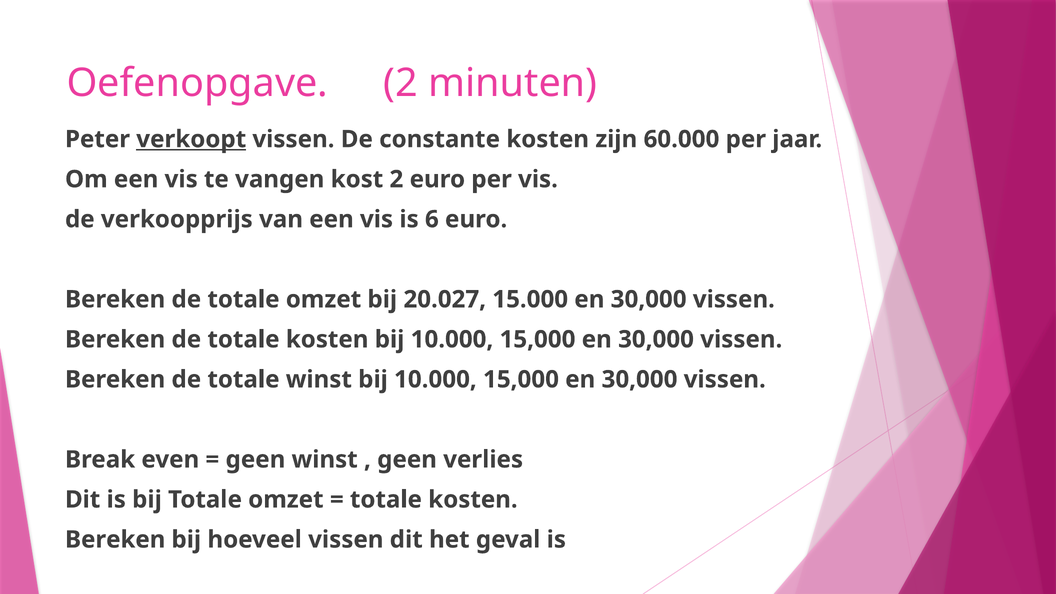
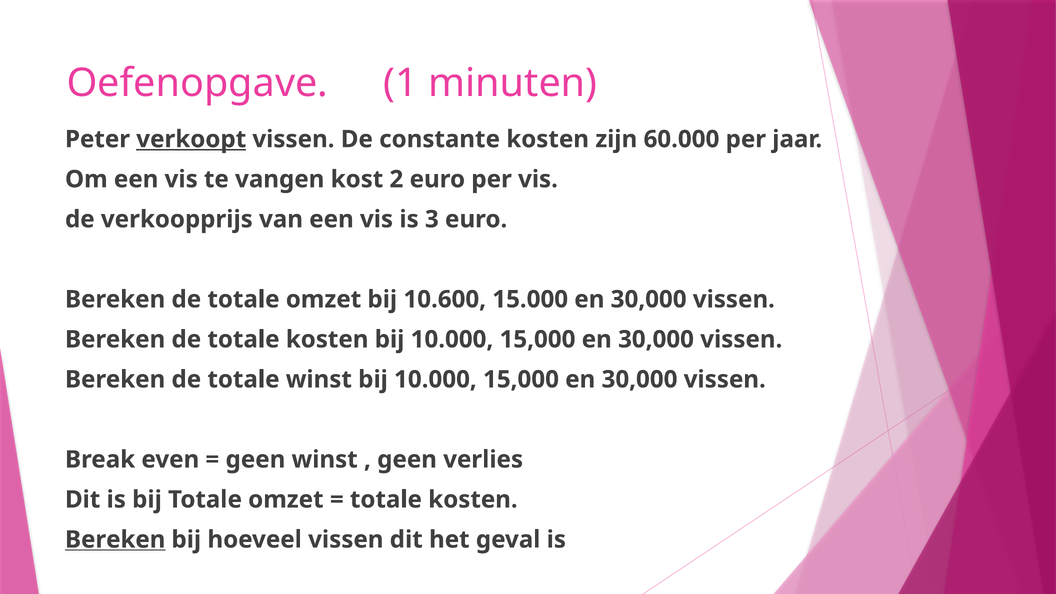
Oefenopgave 2: 2 -> 1 (401, 83)
6: 6 -> 3 (432, 219)
20.027: 20.027 -> 10.600 (445, 299)
Bereken underline: none -> present (115, 540)
